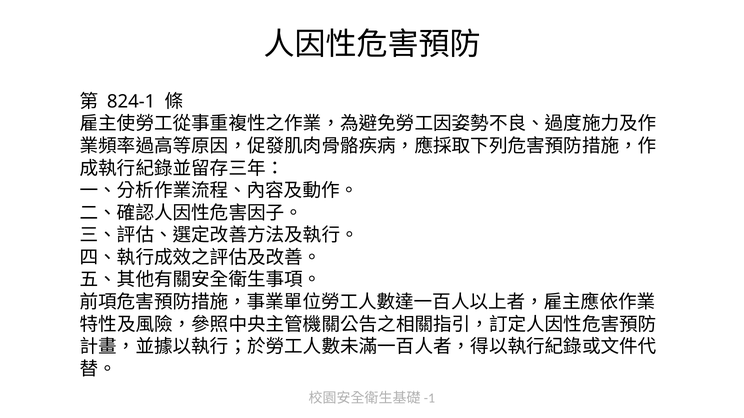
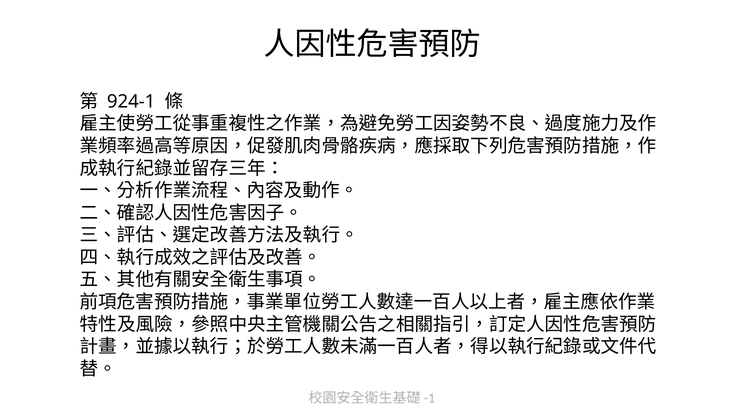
824-1: 824-1 -> 924-1 (131, 102)
